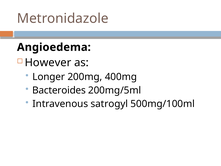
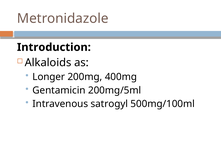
Angioedema: Angioedema -> Introduction (54, 47)
However: However -> Alkaloids (48, 63)
Bacteroides: Bacteroides -> Gentamicin (59, 90)
